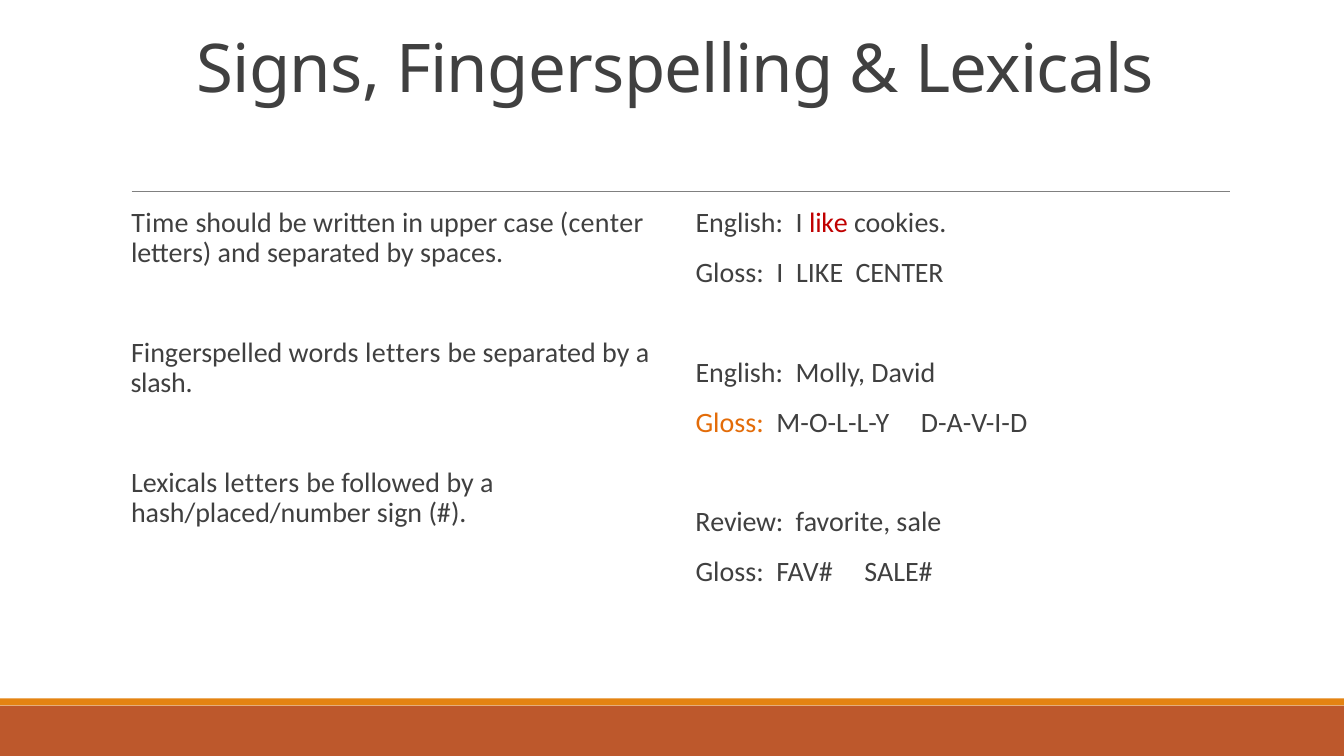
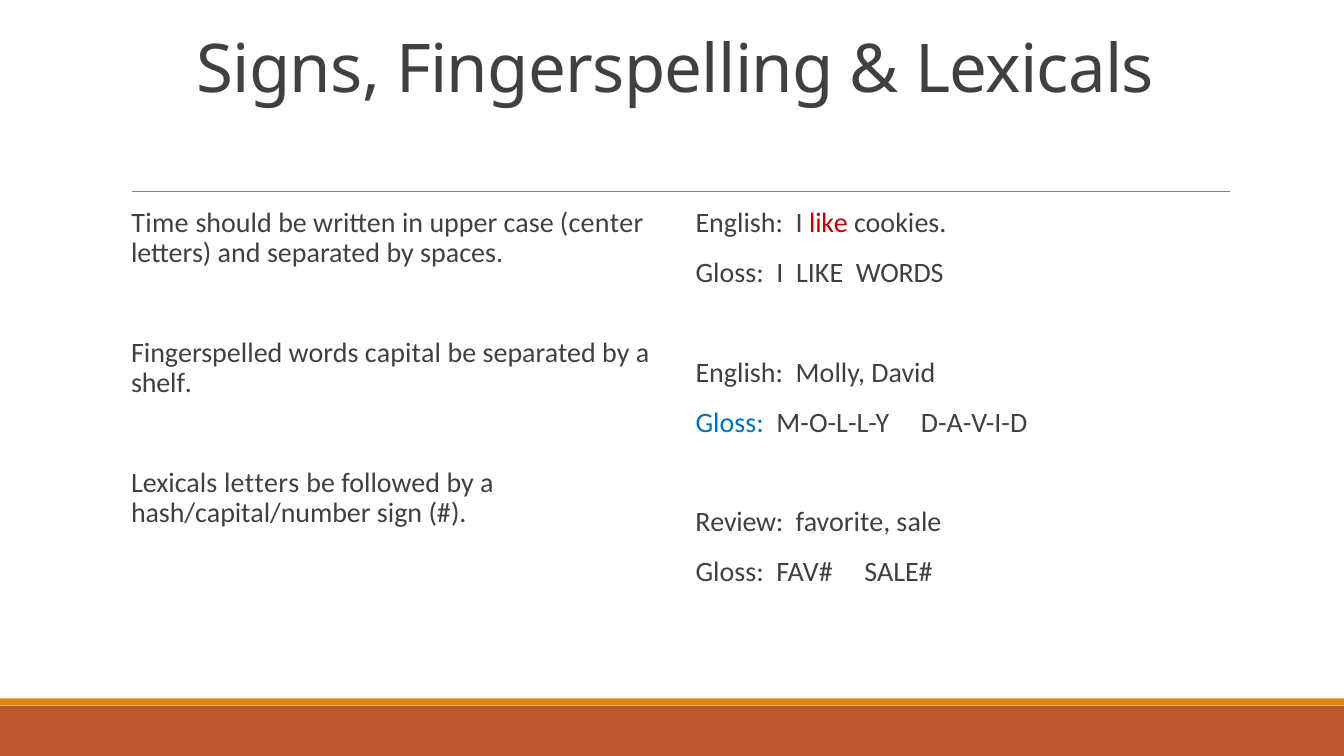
LIKE CENTER: CENTER -> WORDS (900, 273)
words letters: letters -> capital (403, 353)
slash: slash -> shelf (162, 384)
Gloss colour: orange -> blue (730, 423)
hash/placed/number: hash/placed/number -> hash/capital/number (251, 514)
